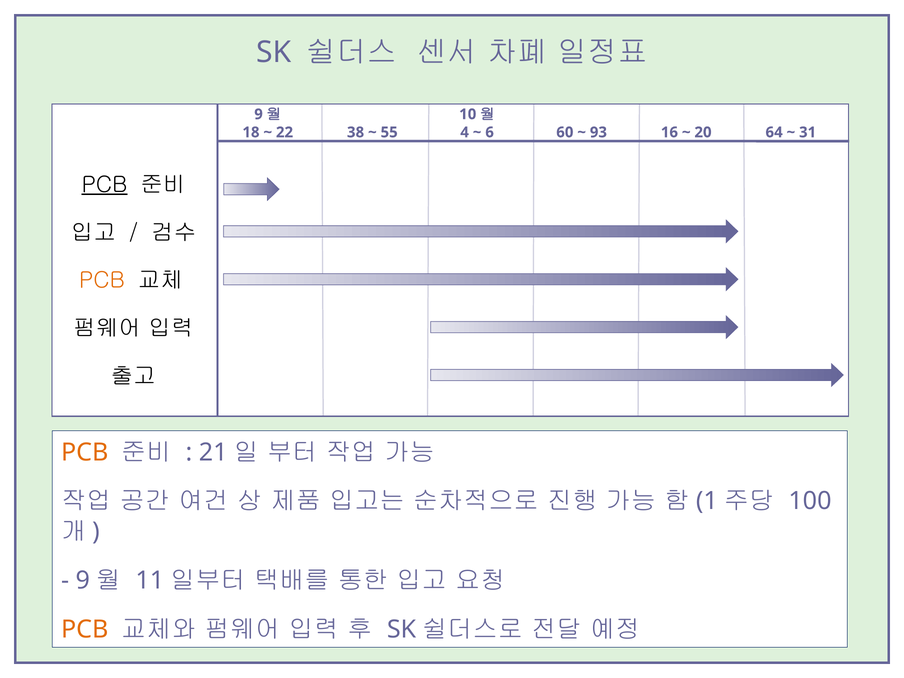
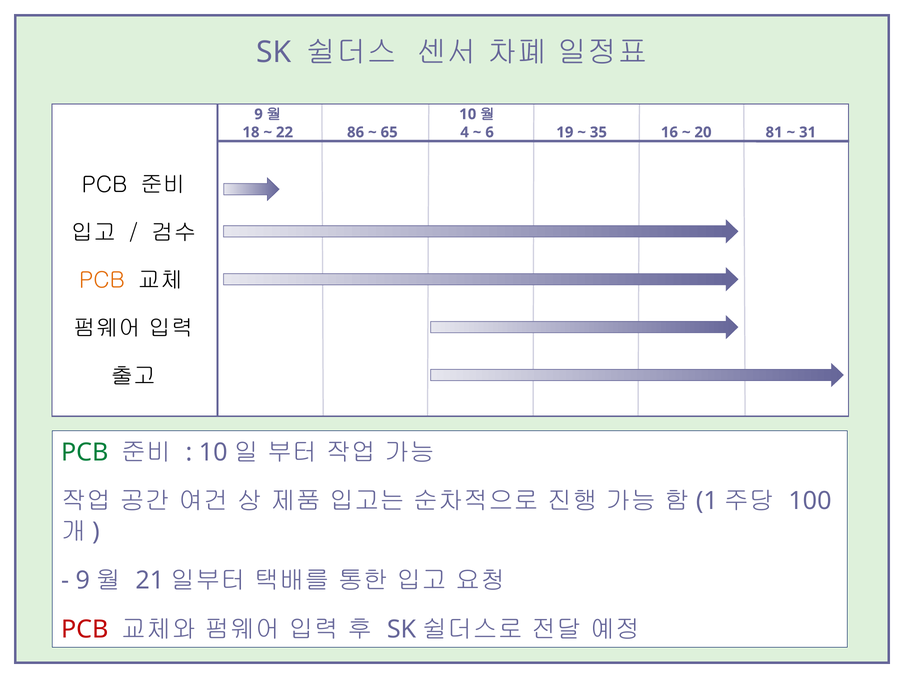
38: 38 -> 86 (356, 132)
55: 55 -> 65 (389, 132)
60: 60 -> 19 (565, 132)
93: 93 -> 35 (598, 132)
64: 64 -> 81 (774, 132)
PCB underline: present -> none (104, 185)
PCB colour: orange -> green (85, 452)
21: 21 -> 10 (213, 452)
11: 11 -> 21 (150, 580)
PCB colour: orange -> red (85, 629)
